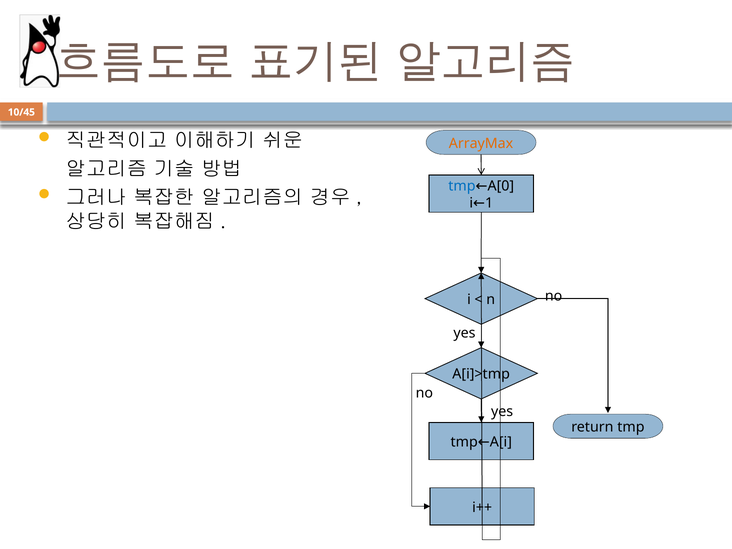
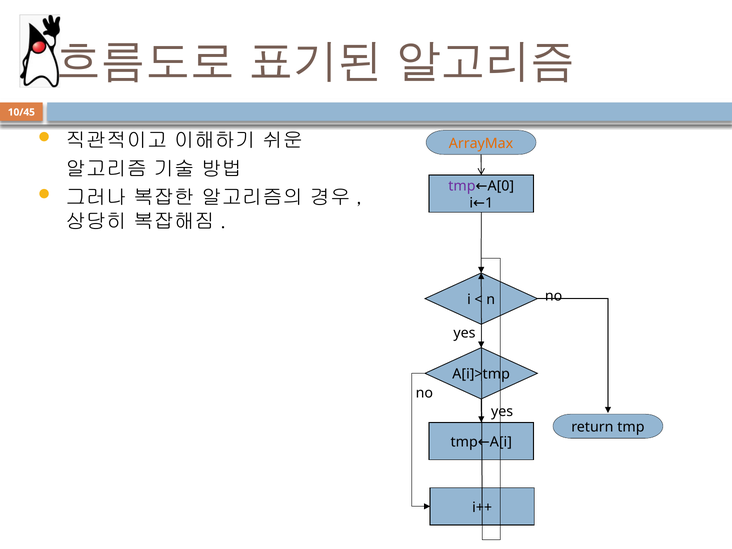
tmp colour: blue -> purple (462, 186)
